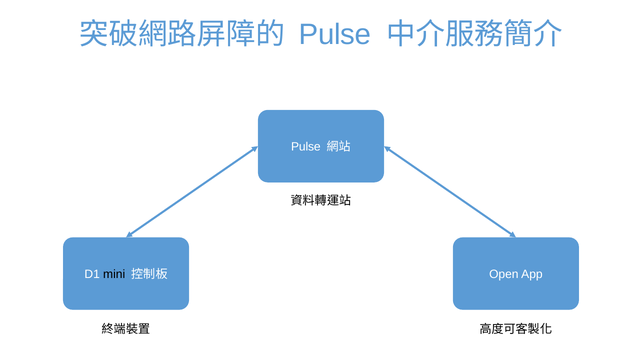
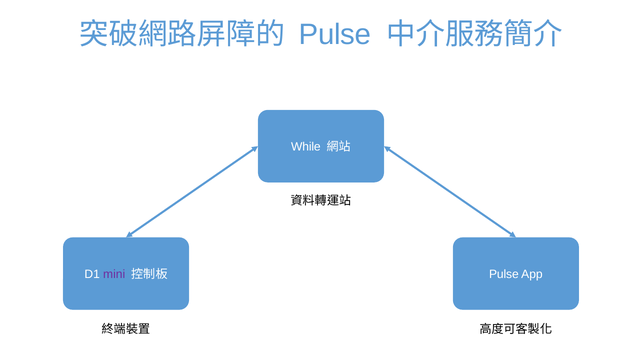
Pulse: Pulse -> While (306, 147)
mini colour: black -> purple (114, 274)
Open: Open -> Pulse (504, 274)
